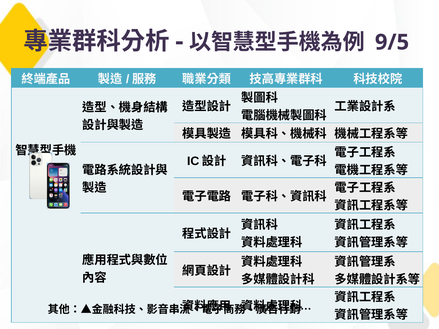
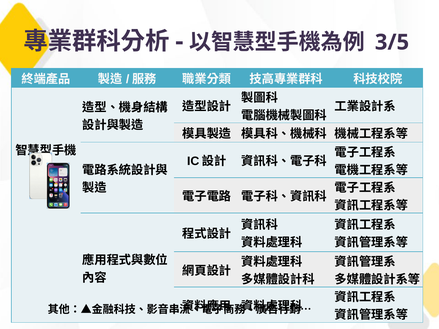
9/5: 9/5 -> 3/5 (392, 42)
